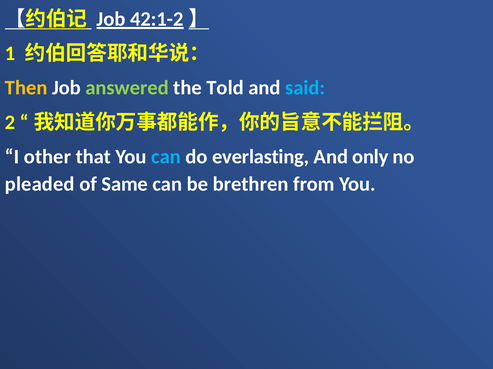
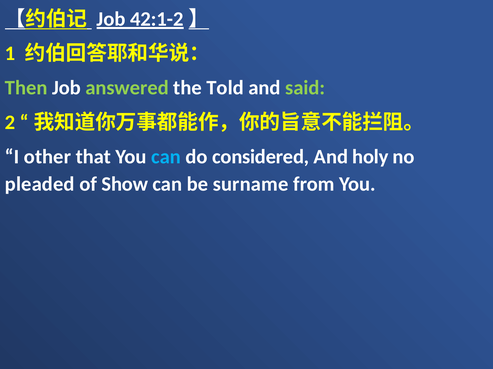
Then colour: yellow -> light green (26, 88)
said colour: light blue -> light green (305, 88)
everlasting: everlasting -> considered (261, 157)
only: only -> holy (370, 157)
Same: Same -> Show (125, 185)
brethren: brethren -> surname (251, 185)
